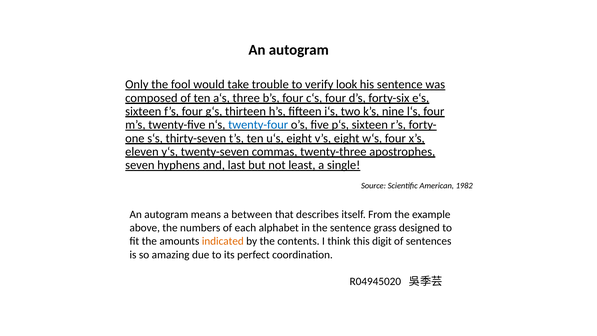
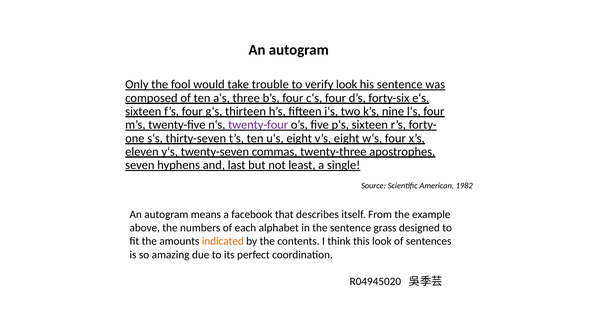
twenty-four colour: blue -> purple (258, 125)
between: between -> facebook (252, 214)
this digit: digit -> look (382, 241)
